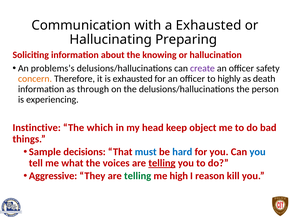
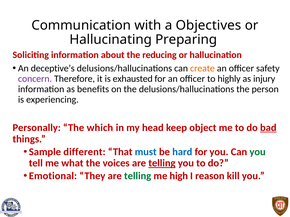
a Exhausted: Exhausted -> Objectives (209, 25)
knowing: knowing -> reducing (159, 55)
problems’s: problems’s -> deceptive’s (53, 68)
create colour: purple -> orange (202, 68)
concern colour: orange -> purple (35, 79)
death: death -> injury (264, 79)
through: through -> benefits (93, 89)
Instinctive: Instinctive -> Personally (37, 128)
bad underline: none -> present (268, 128)
decisions: decisions -> different (84, 152)
you colour: blue -> green (258, 152)
Aggressive: Aggressive -> Emotional (53, 176)
